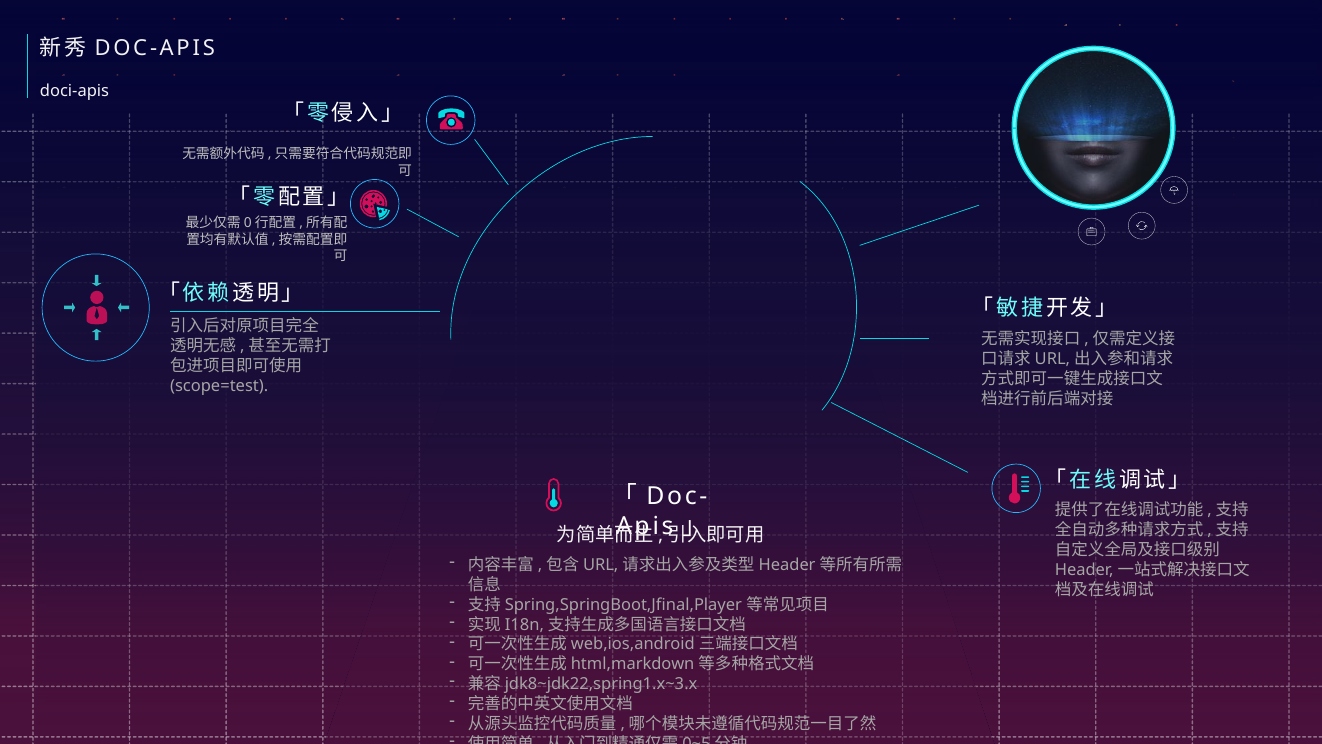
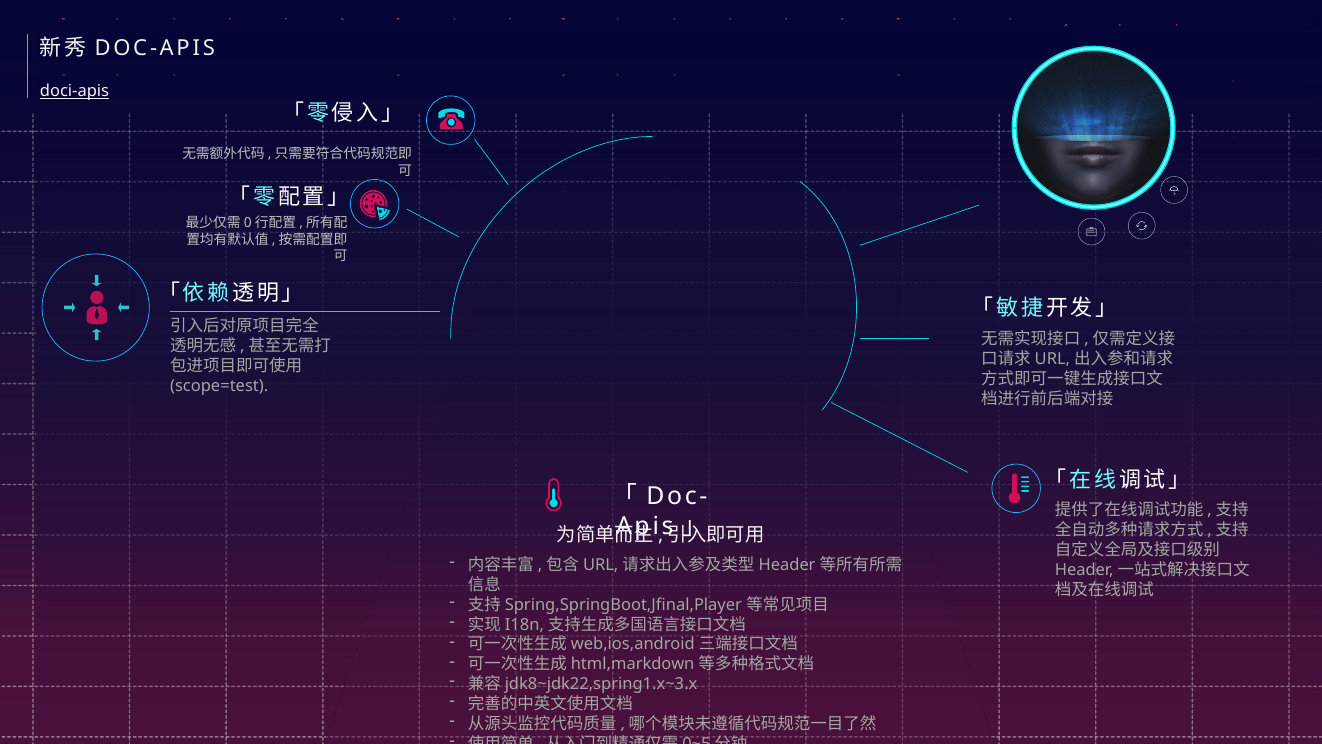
doci-apis underline: none -> present (75, 91)
